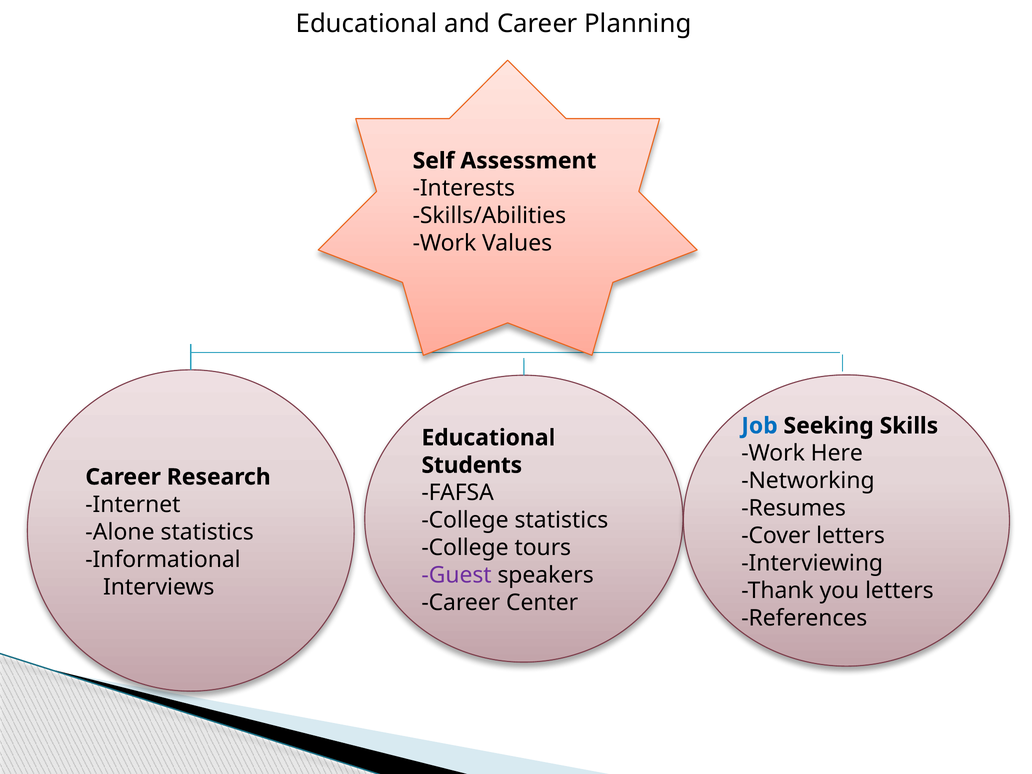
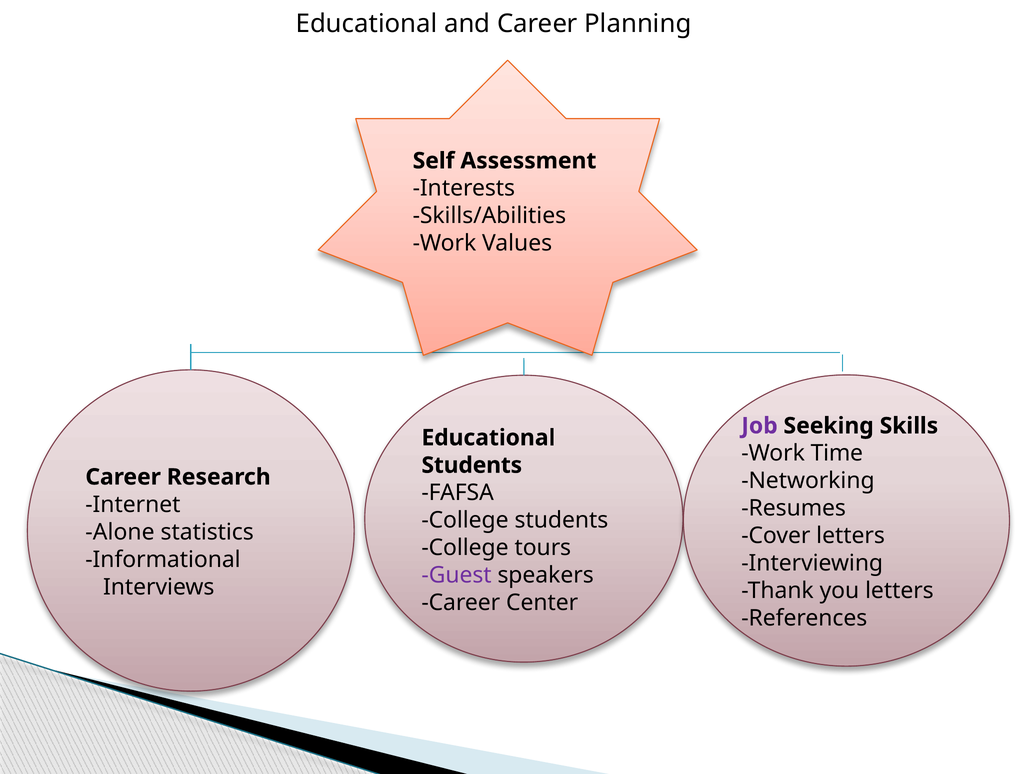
Job colour: blue -> purple (760, 426)
Here: Here -> Time (837, 453)
College statistics: statistics -> students (561, 520)
